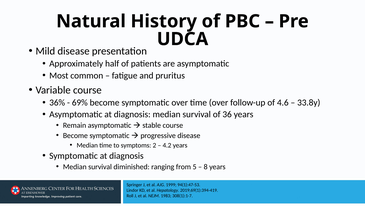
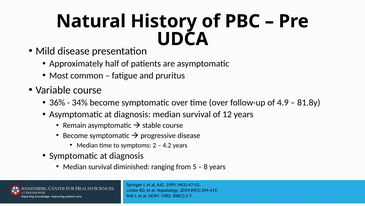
69%: 69% -> 34% (80, 102)
4.6: 4.6 -> 4.9 (283, 102)
33.8y: 33.8y -> 81.8y (309, 102)
36: 36 -> 12 (227, 114)
